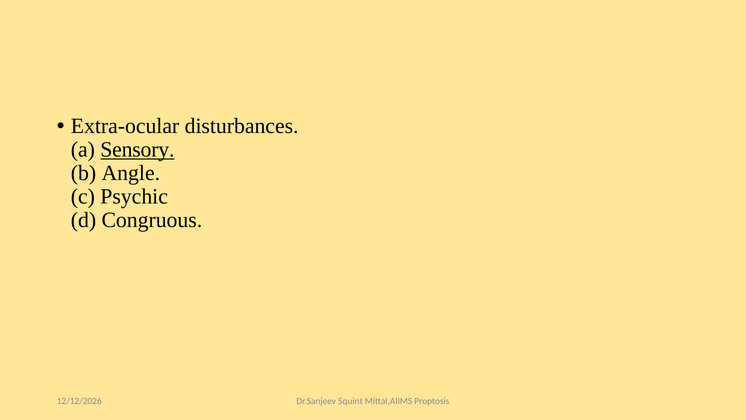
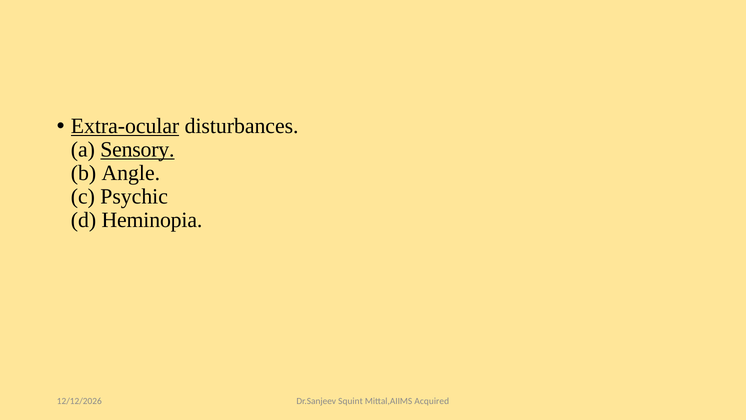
Extra-ocular underline: none -> present (125, 126)
Congruous: Congruous -> Heminopia (152, 220)
Proptosis: Proptosis -> Acquired (432, 401)
